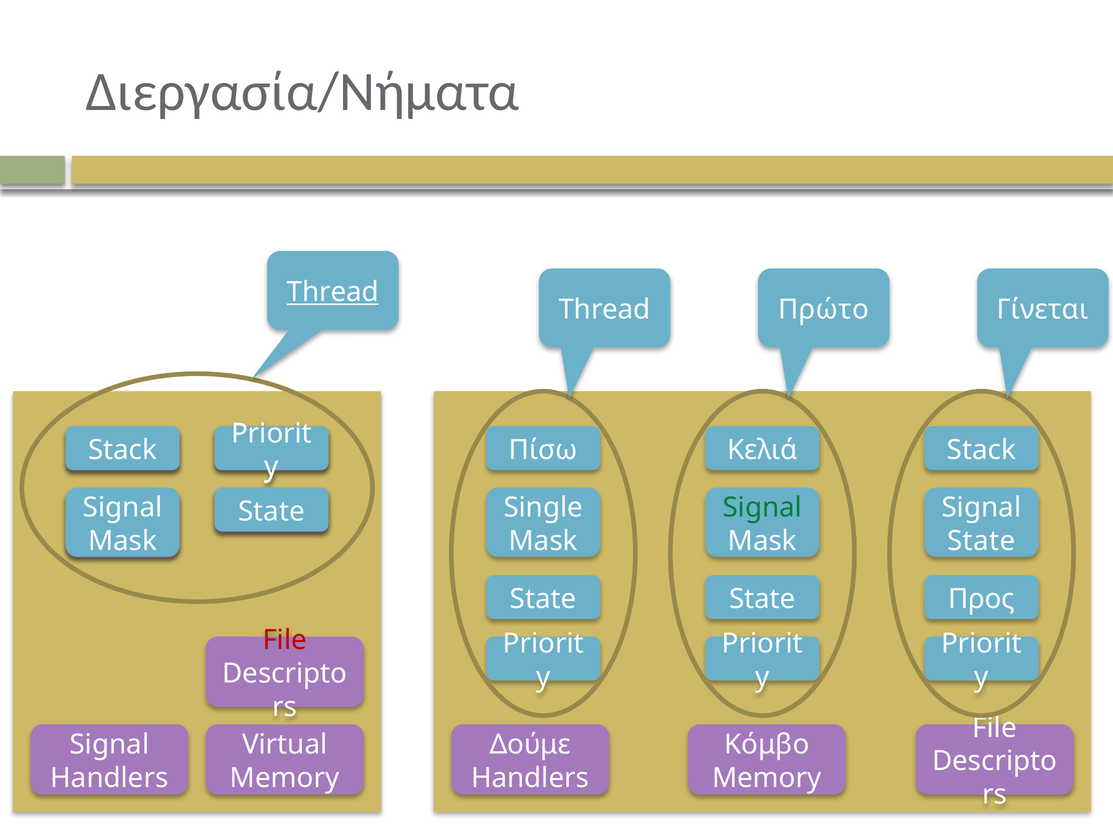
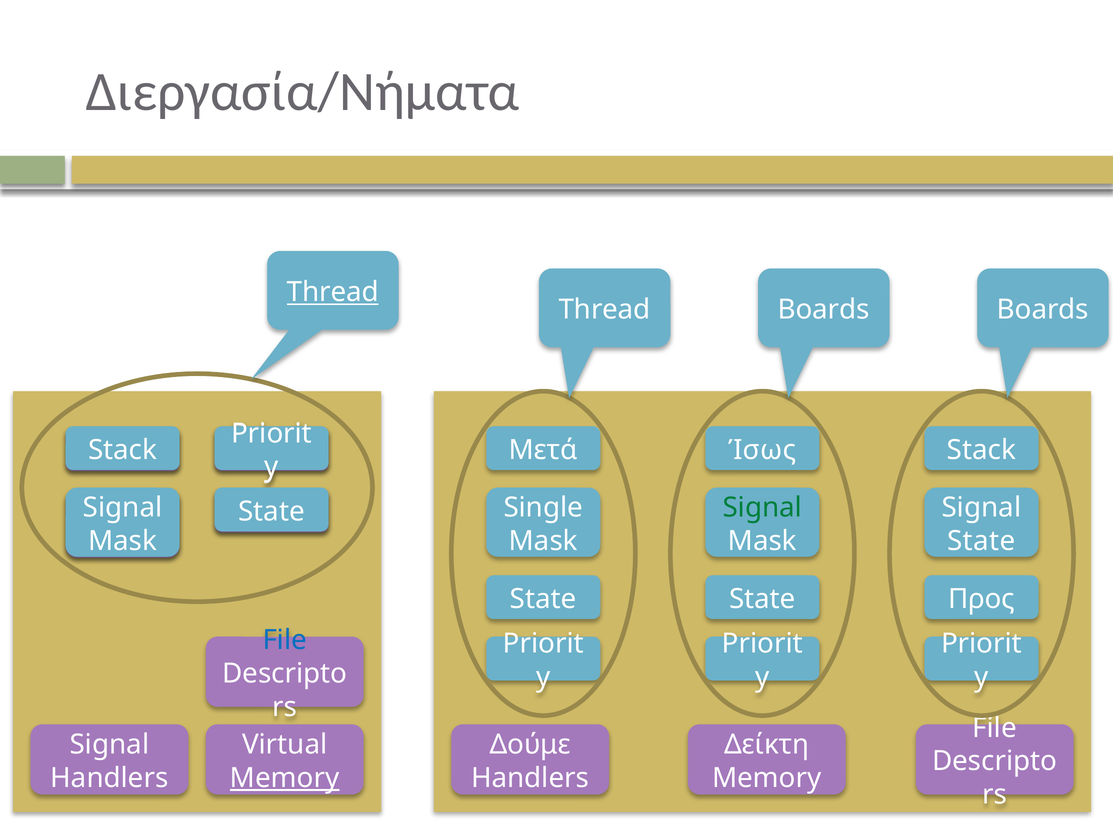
Thread Πρώτο: Πρώτο -> Boards (824, 310)
Γίνεται: Γίνεται -> Boards (1043, 310)
Πίσω: Πίσω -> Μετά (543, 450)
Κελιά: Κελιά -> Ίσως (762, 450)
File colour: red -> blue (285, 640)
Κόμβο: Κόμβο -> Δείκτη (767, 744)
Memory underline: none -> present (285, 778)
